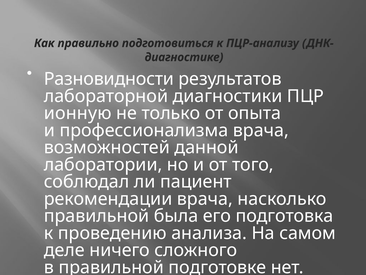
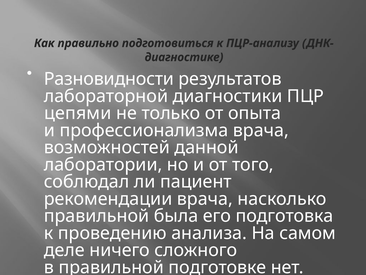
ионную: ионную -> цепями (78, 113)
